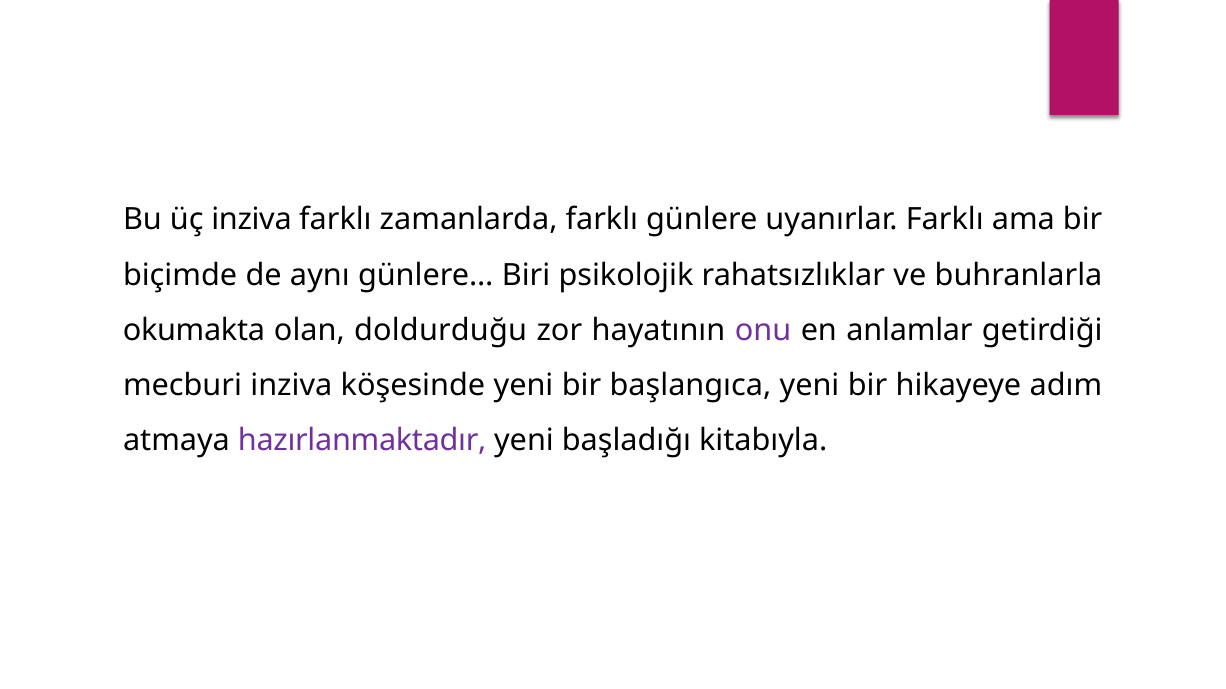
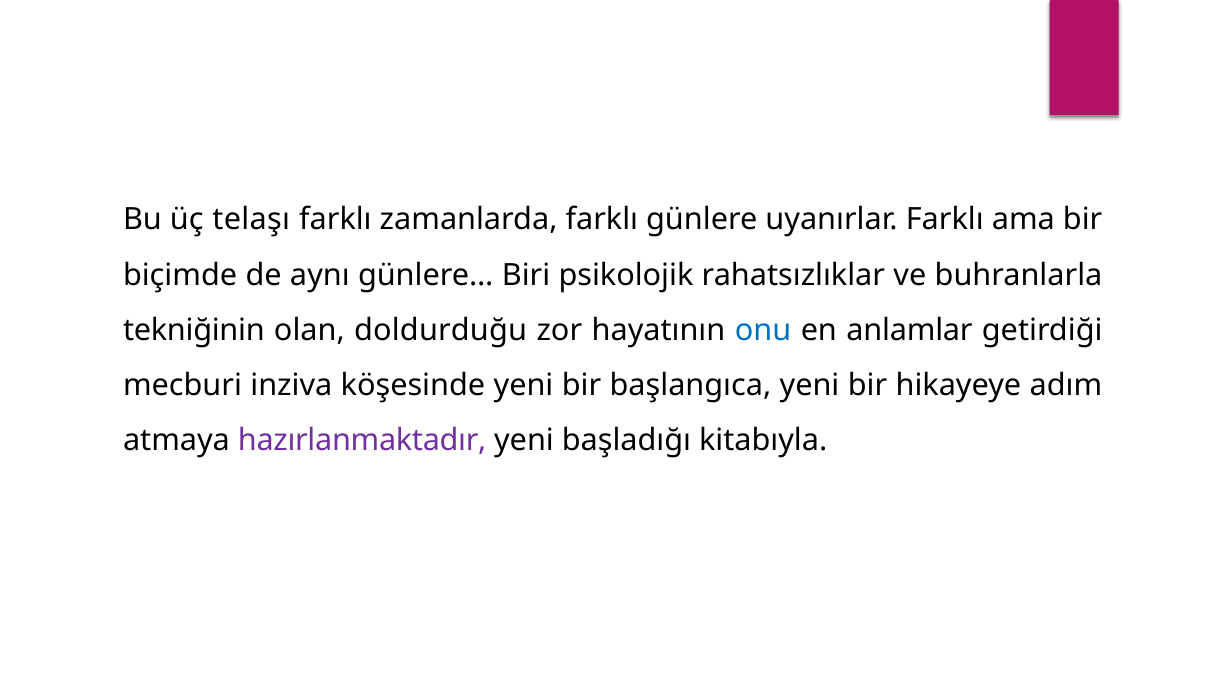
üç inziva: inziva -> telaşı (251, 220)
okumakta: okumakta -> tekniğinin (194, 330)
onu colour: purple -> blue (763, 330)
